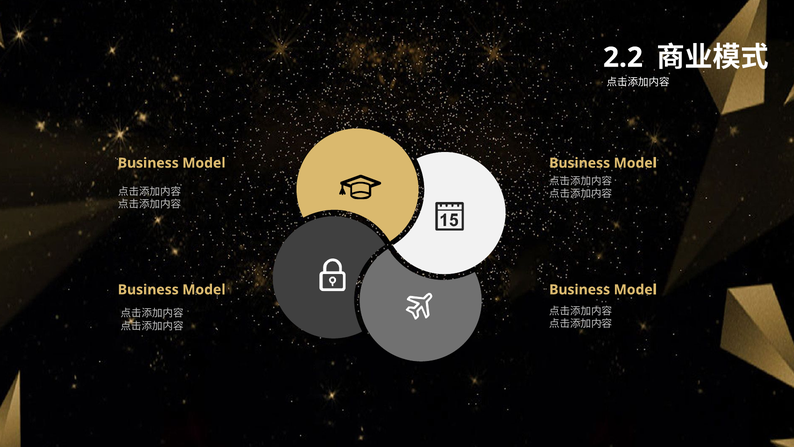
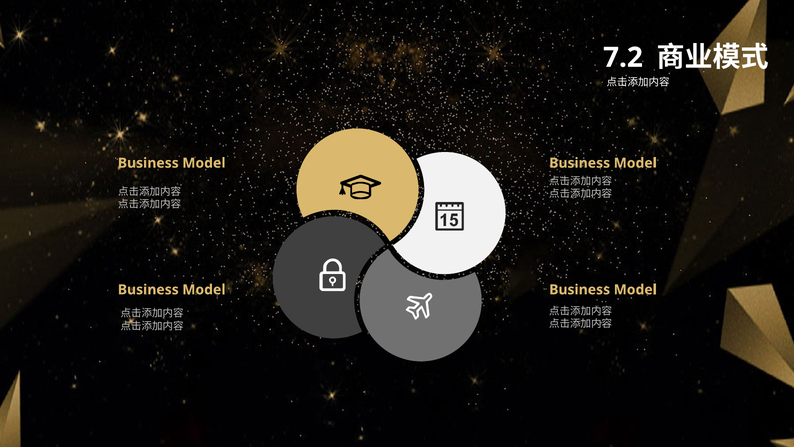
2.2: 2.2 -> 7.2 (623, 57)
